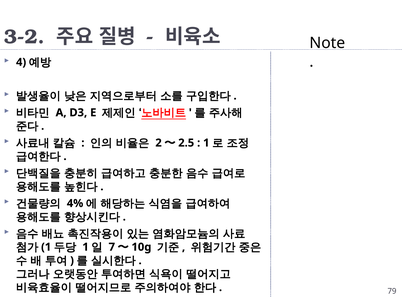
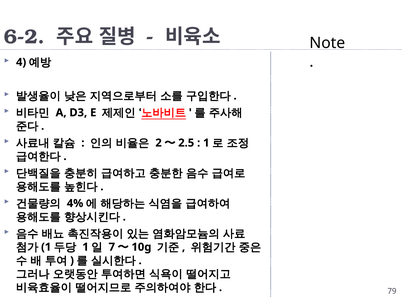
3-2: 3-2 -> 6-2 (24, 37)
